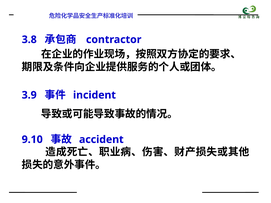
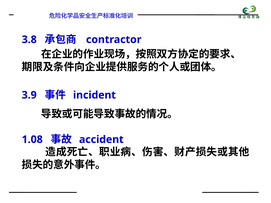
9.10: 9.10 -> 1.08 (32, 140)
